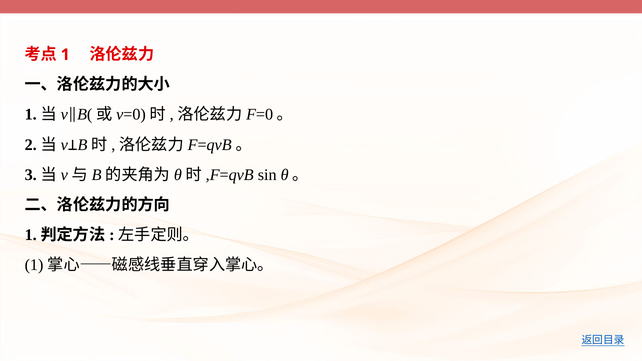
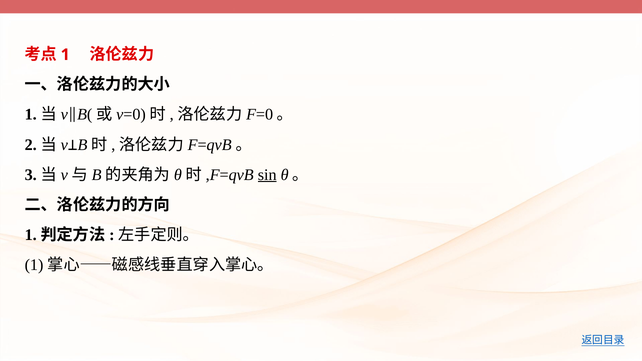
sin underline: none -> present (267, 175)
